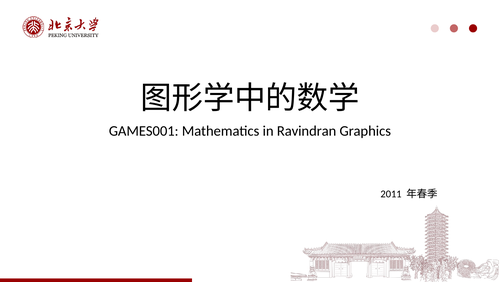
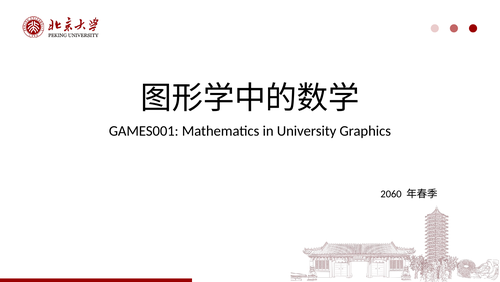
Ravindran: Ravindran -> University (307, 131)
2011: 2011 -> 2060 (391, 193)
